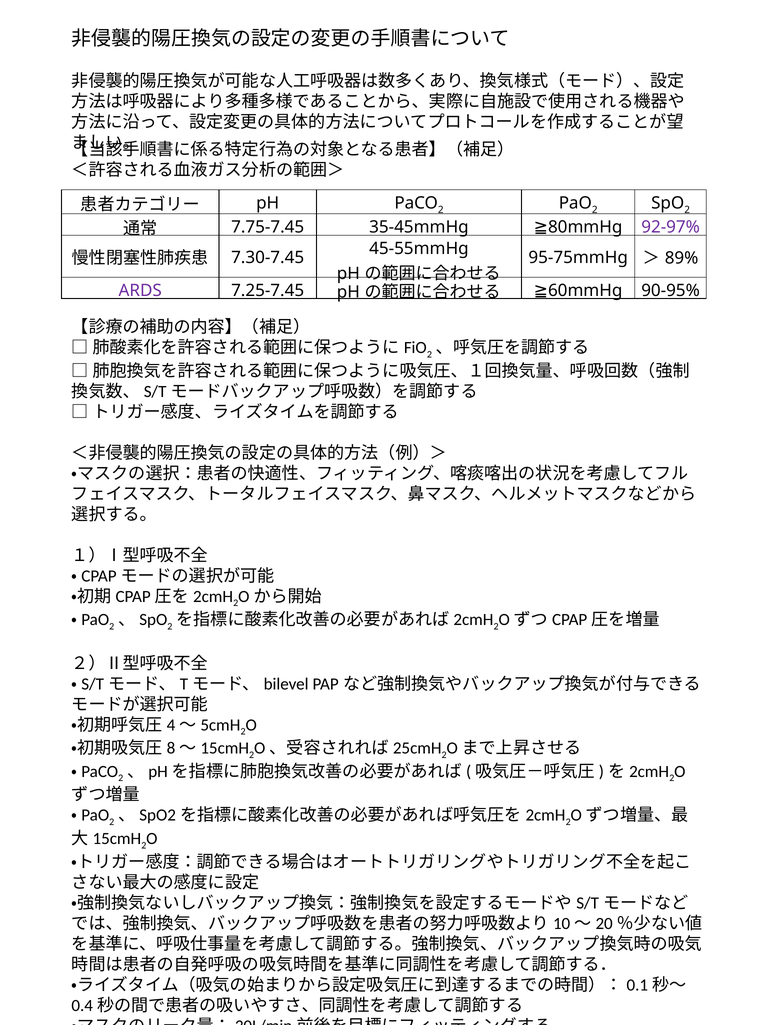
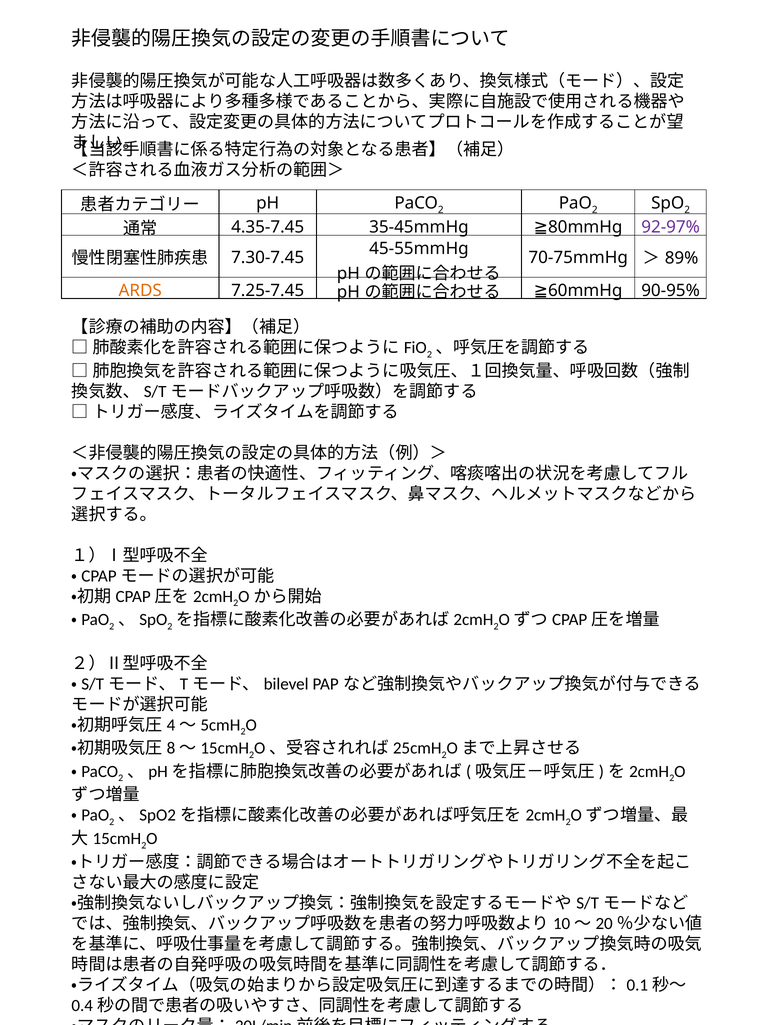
7.75-7.45: 7.75-7.45 -> 4.35-7.45 (268, 227)
95-75mmHg: 95-75mmHg -> 70-75mmHg (578, 257)
ARDS colour: purple -> orange (140, 290)
